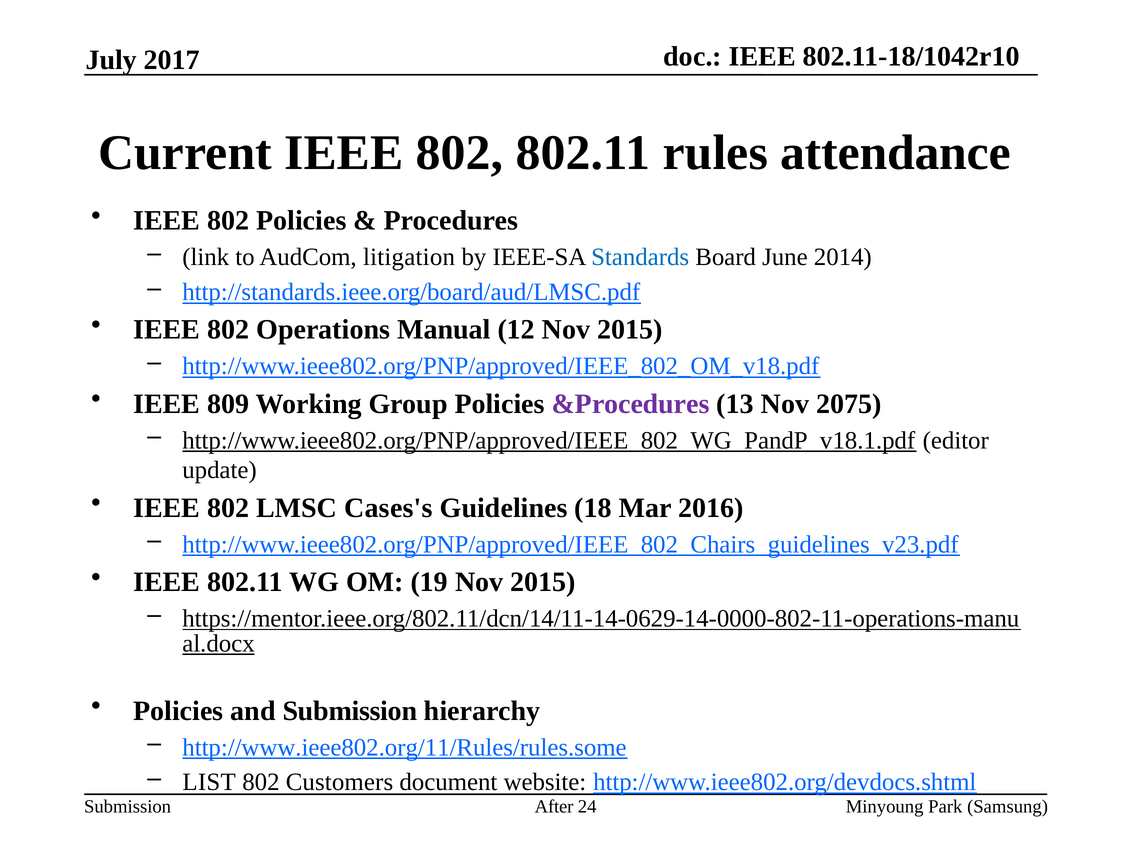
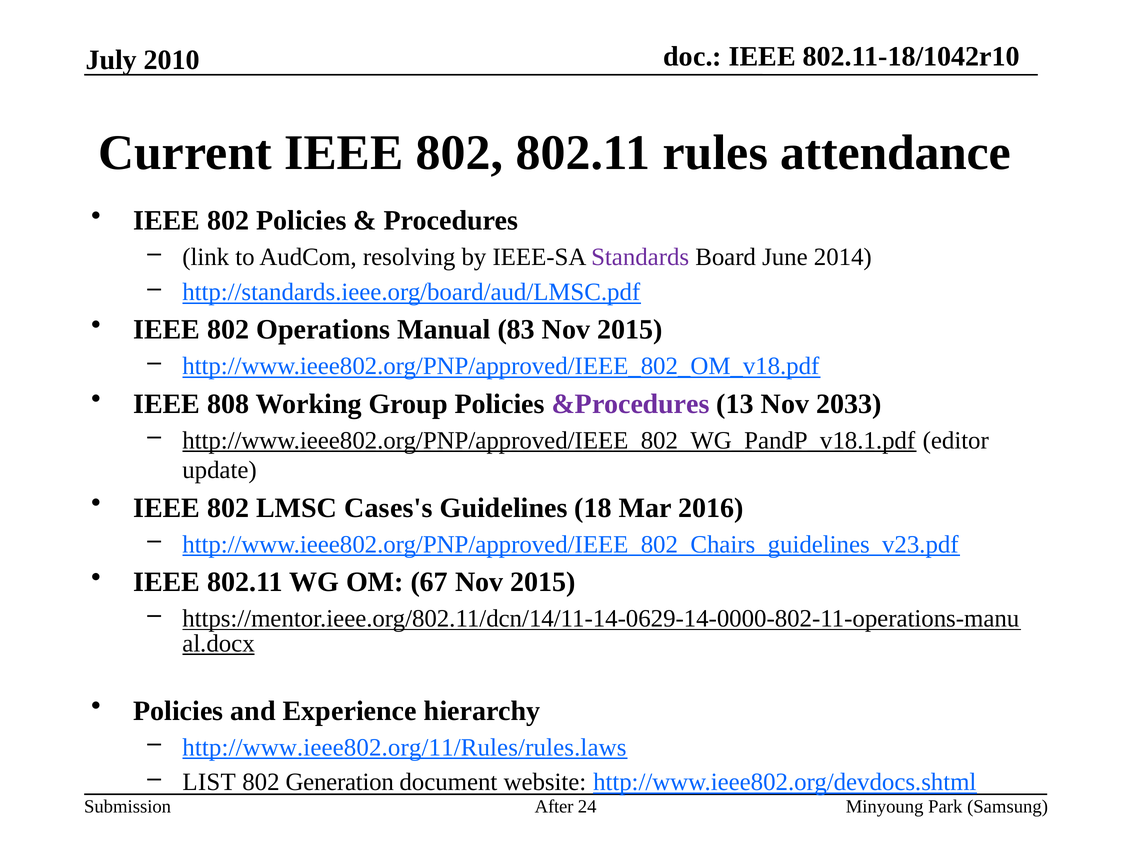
2017: 2017 -> 2010 (172, 60)
litigation: litigation -> resolving (409, 257)
Standards colour: blue -> purple (640, 257)
12: 12 -> 83 (516, 330)
809: 809 -> 808 (228, 404)
2075: 2075 -> 2033 (849, 404)
19: 19 -> 67 (429, 582)
and Submission: Submission -> Experience (350, 711)
http://www.ieee802.org/11/Rules/rules.some: http://www.ieee802.org/11/Rules/rules.some -> http://www.ieee802.org/11/Rules/rules.laws (404, 748)
Customers: Customers -> Generation (340, 783)
